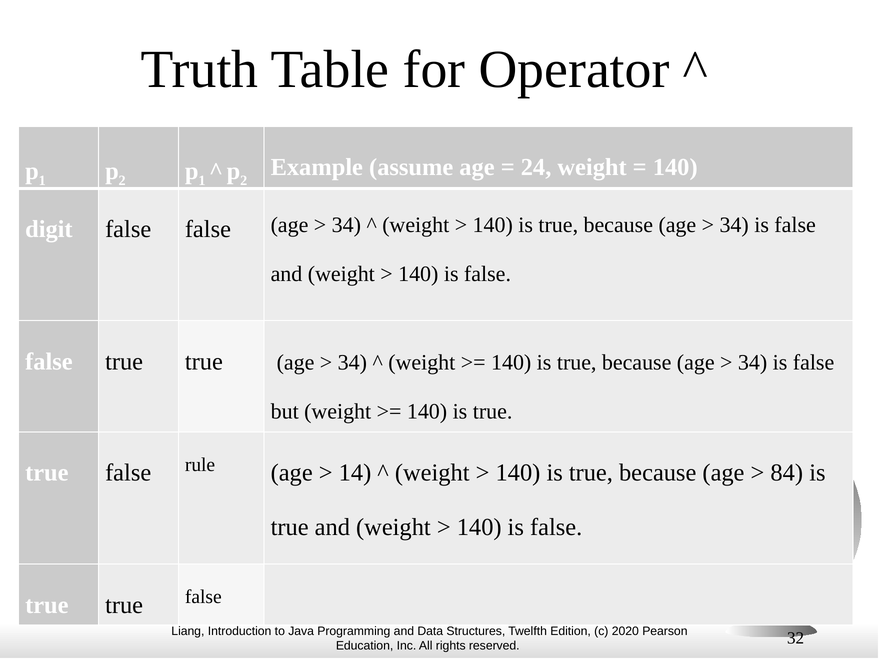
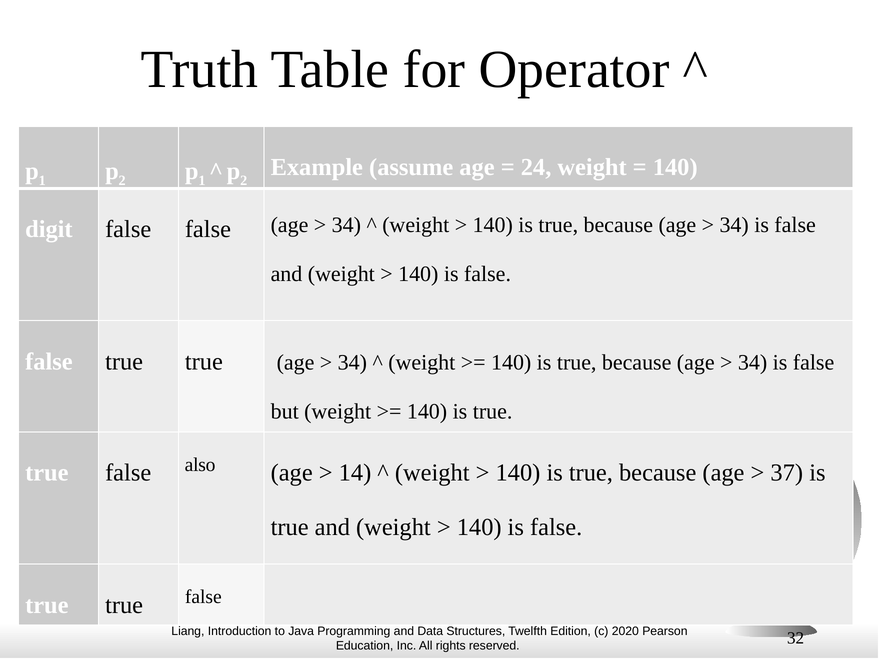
rule: rule -> also (200, 465)
84: 84 -> 37 (787, 473)
